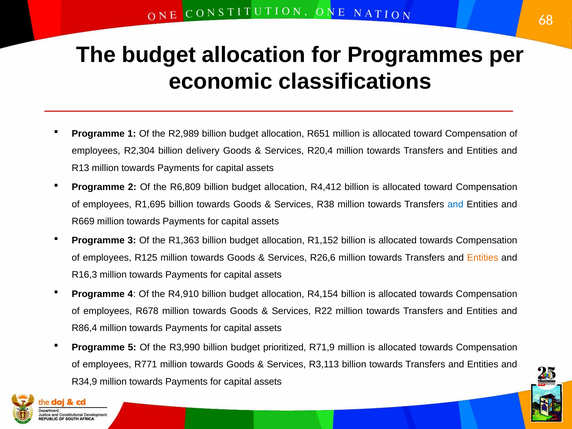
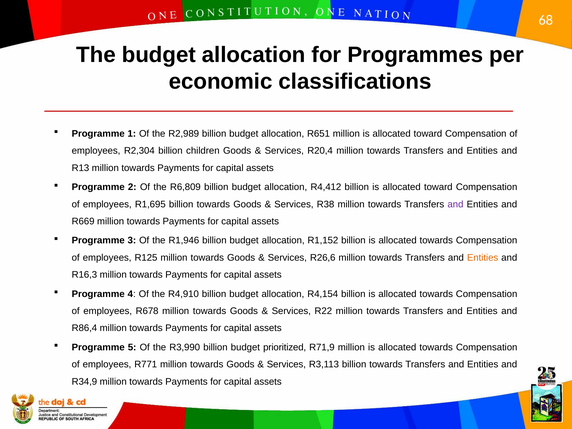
delivery: delivery -> children (203, 151)
and colour: blue -> purple (455, 204)
R1,363: R1,363 -> R1,946 (184, 240)
